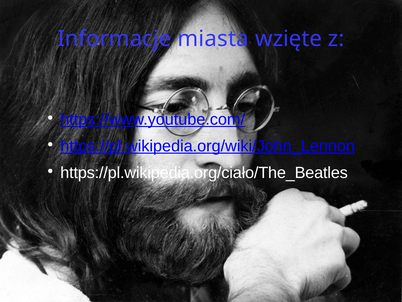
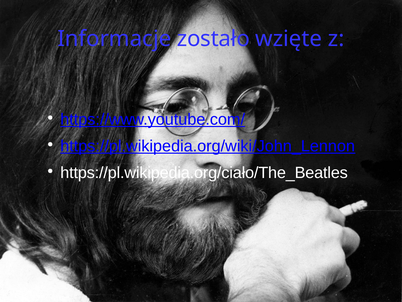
miasta: miasta -> zostało (213, 39)
